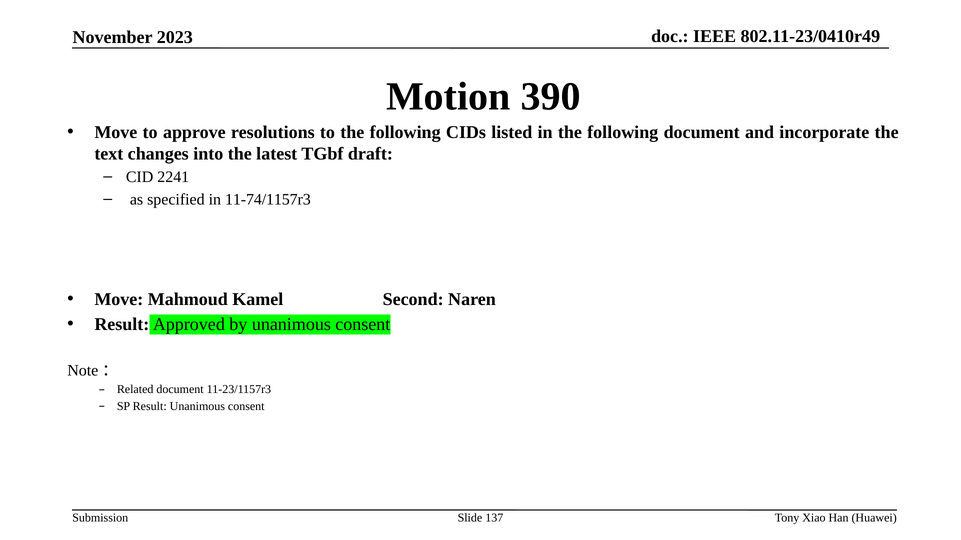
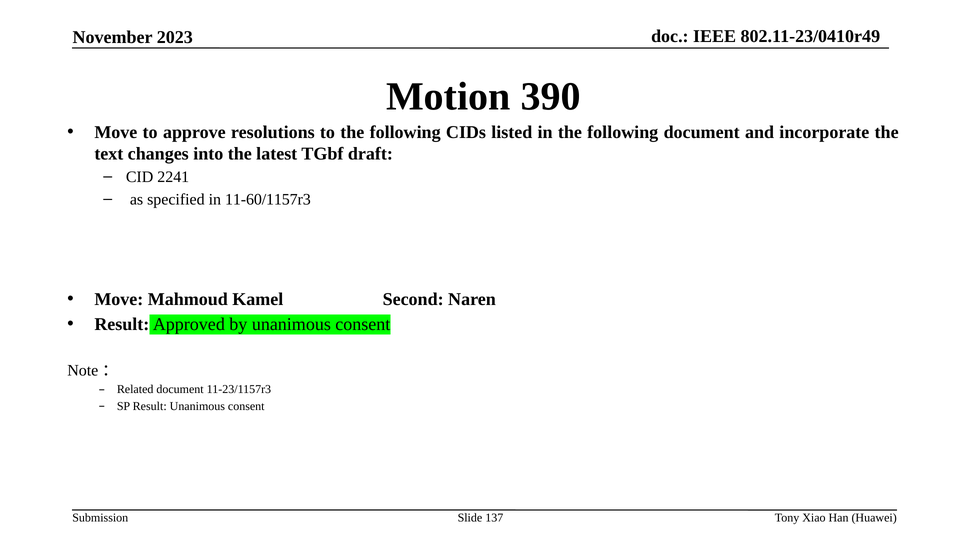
11-74/1157r3: 11-74/1157r3 -> 11-60/1157r3 (268, 200)
